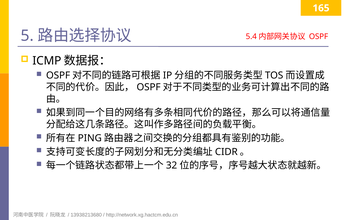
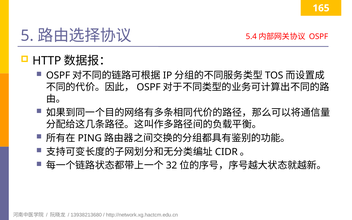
ICMP: ICMP -> HTTP (47, 61)
